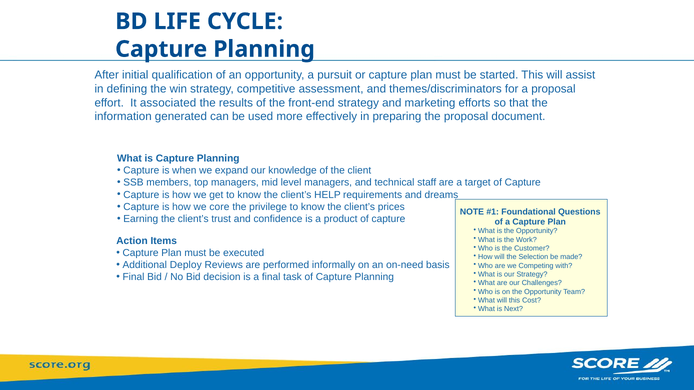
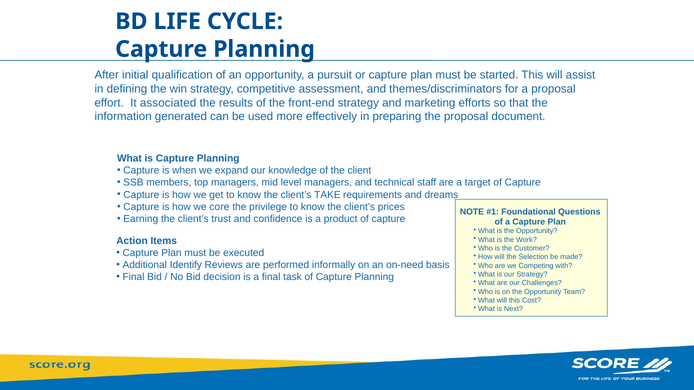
HELP: HELP -> TAKE (327, 195)
Deploy: Deploy -> Identify (186, 265)
